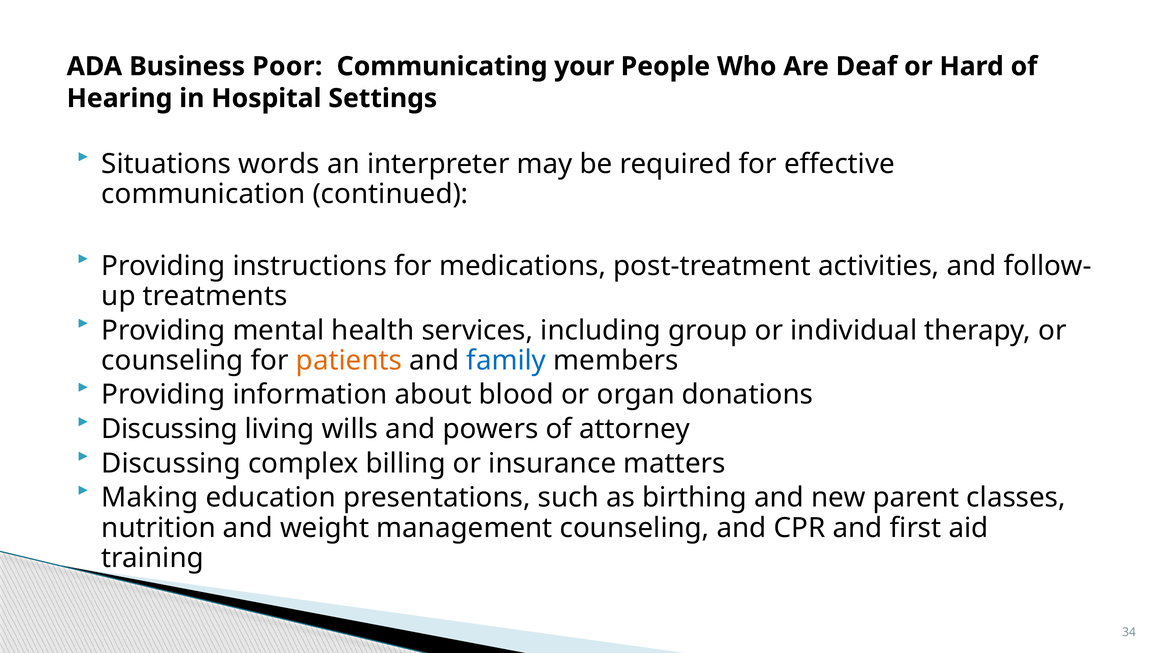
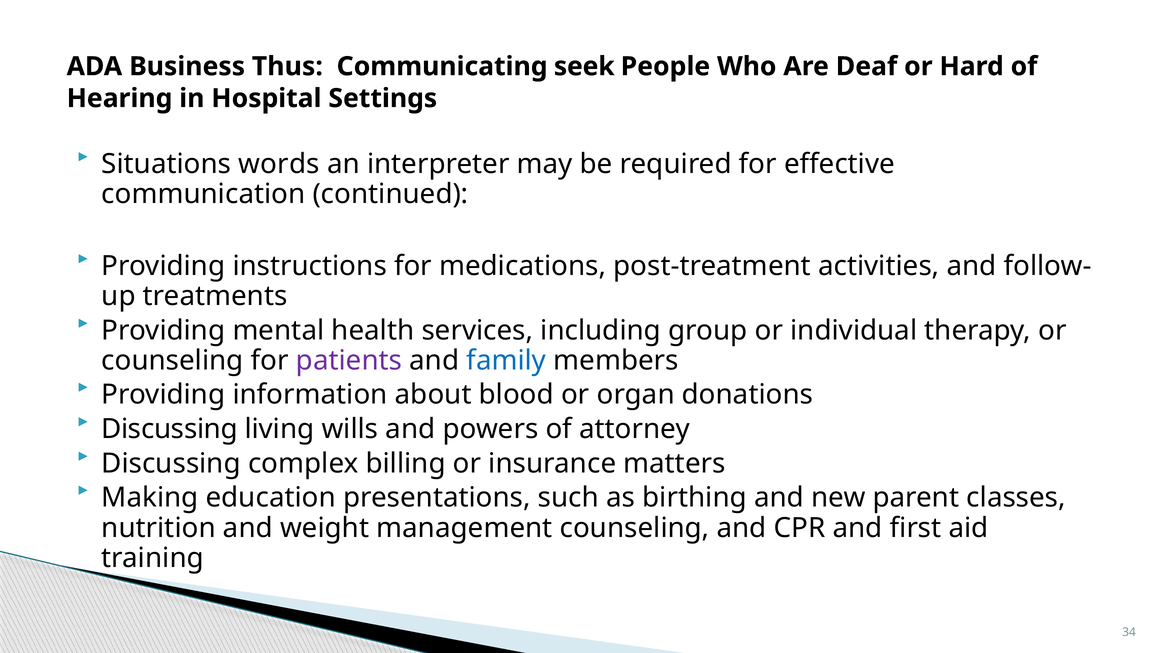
Poor: Poor -> Thus (287, 66)
your: your -> seek (584, 66)
patients colour: orange -> purple (349, 360)
